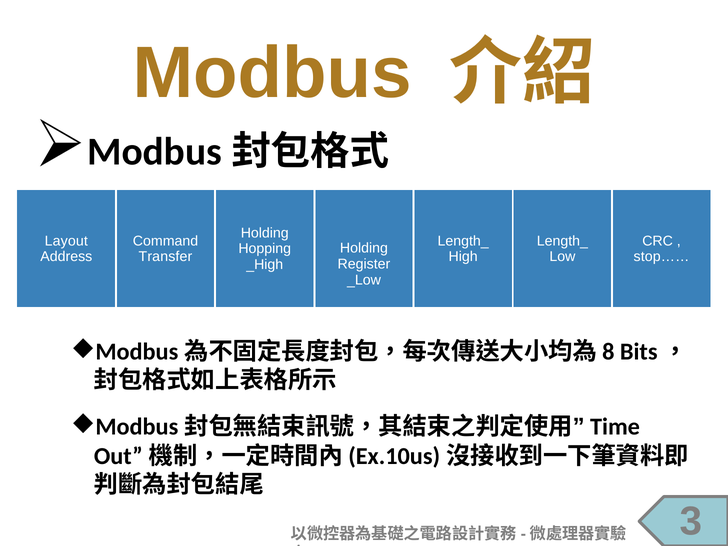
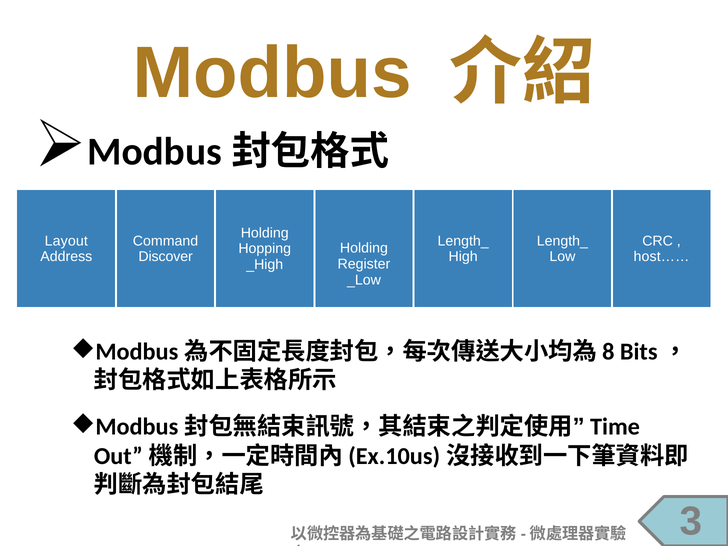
Transfer: Transfer -> Discover (166, 257)
stop……: stop…… -> host…… (661, 257)
